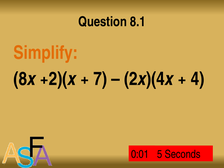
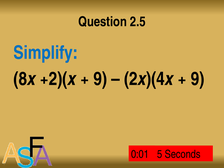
8.1: 8.1 -> 2.5 (138, 22)
Simplify colour: orange -> blue (46, 53)
7: 7 -> 9 (100, 79)
4: 4 -> 9 (198, 79)
